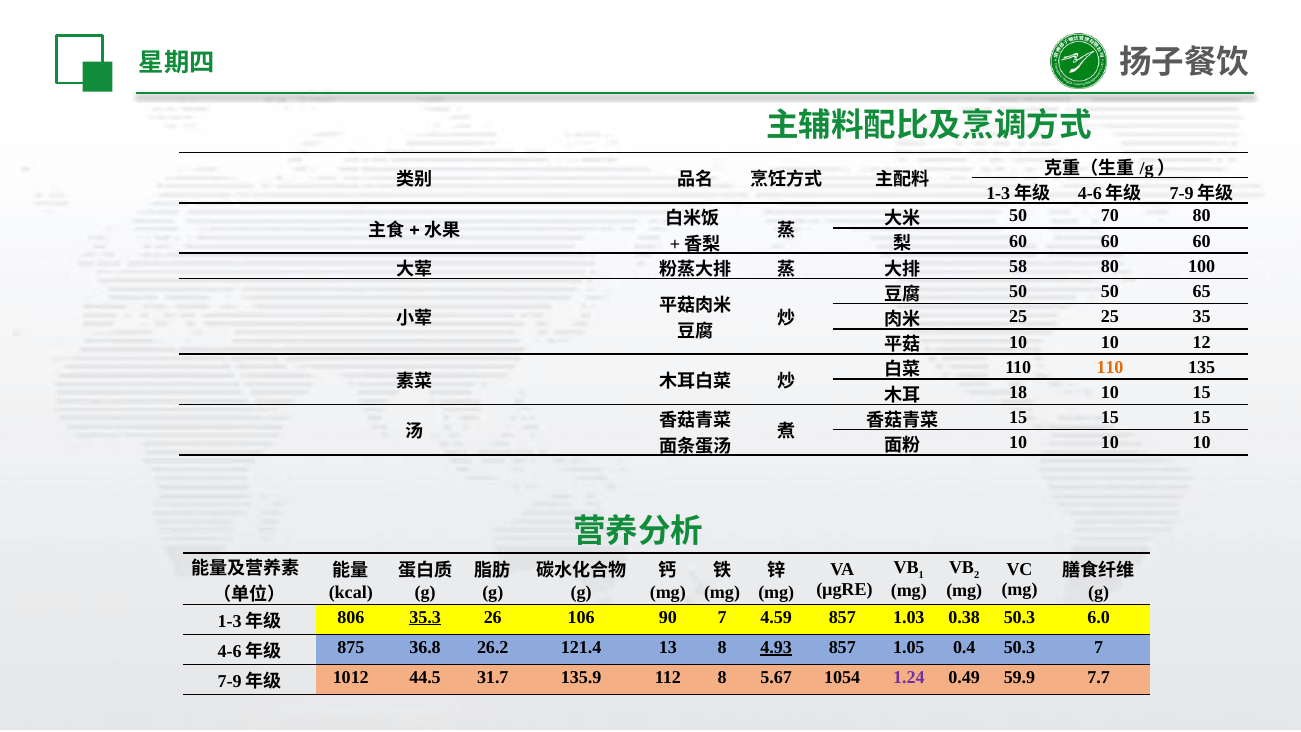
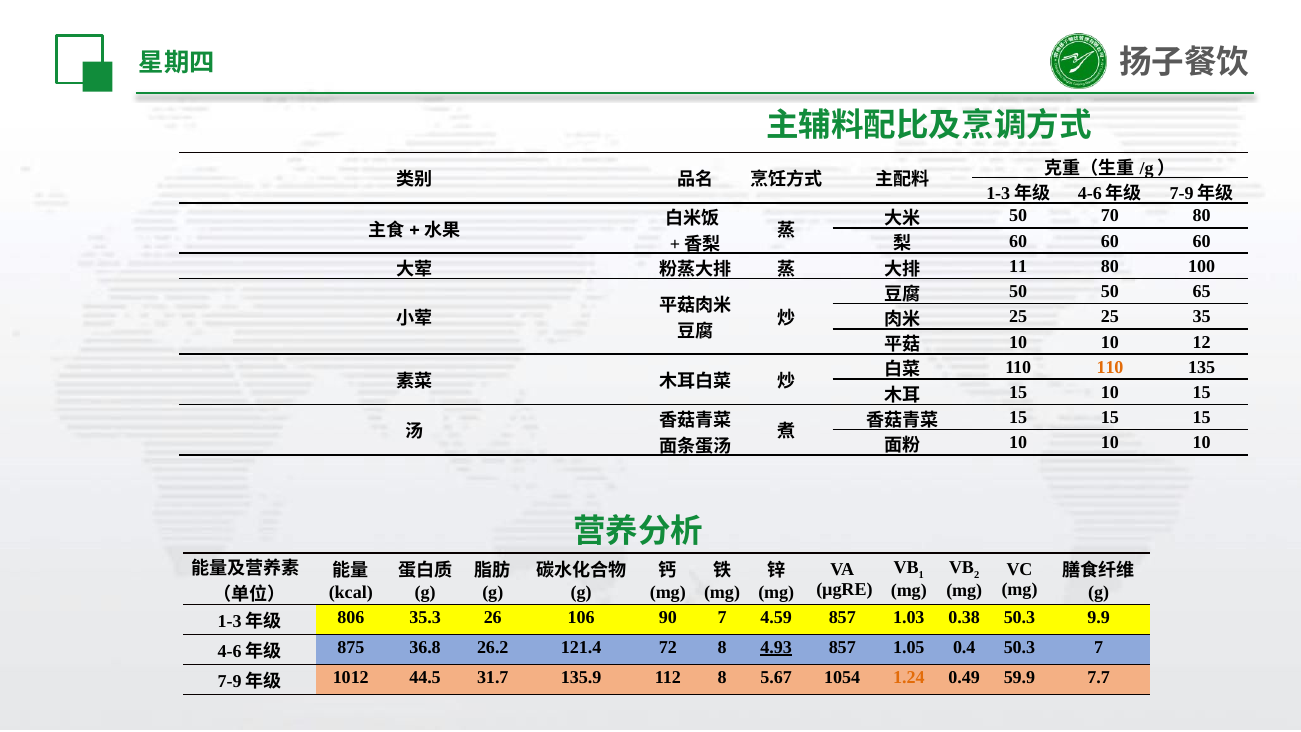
58: 58 -> 11 (1018, 266)
18: 18 -> 15 (1018, 392)
35.3 underline: present -> none (425, 617)
6.0: 6.0 -> 9.9 (1099, 617)
13: 13 -> 72 (668, 647)
1.24 colour: purple -> orange (909, 677)
